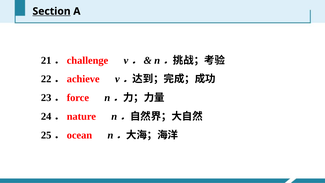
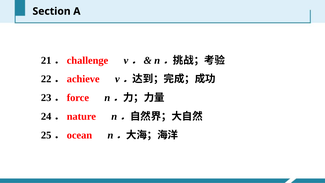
Section underline: present -> none (52, 11)
